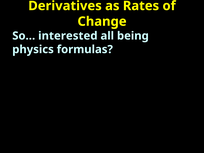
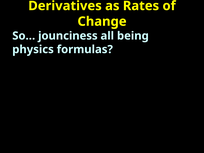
interested: interested -> jounciness (68, 36)
